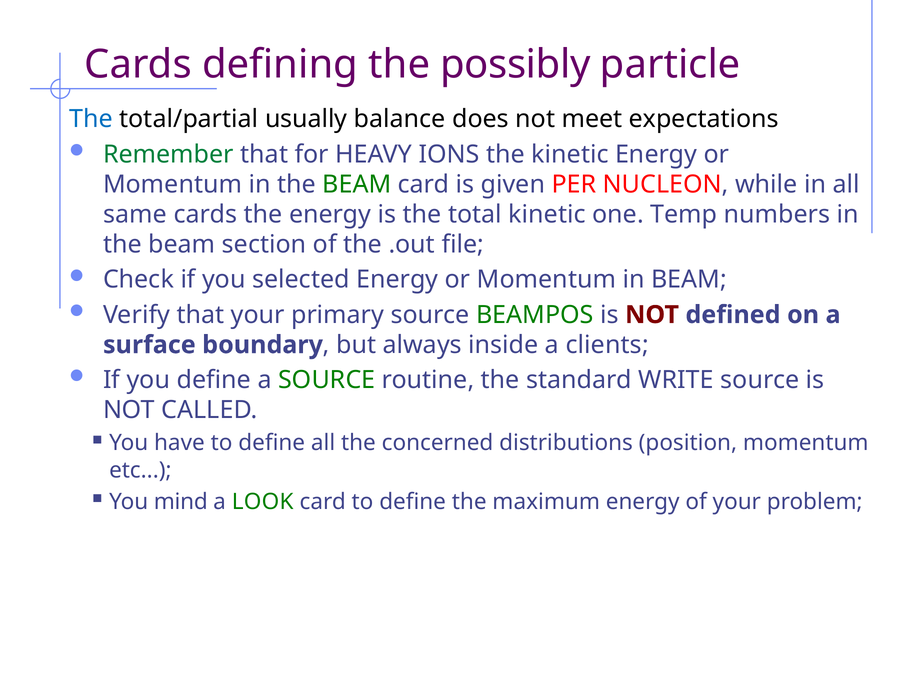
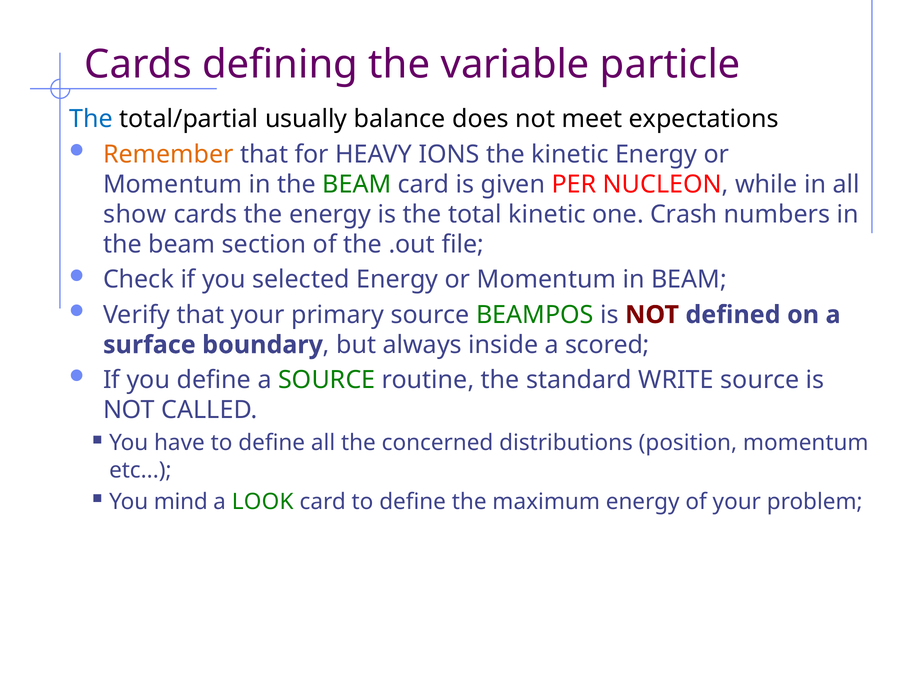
possibly: possibly -> variable (515, 64)
Remember colour: green -> orange (168, 154)
same: same -> show (135, 214)
Temp: Temp -> Crash (684, 214)
clients: clients -> scored (607, 345)
